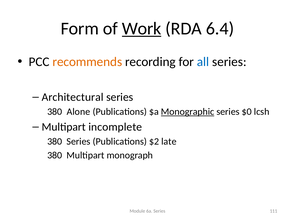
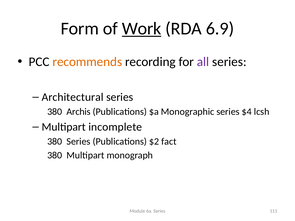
6.4: 6.4 -> 6.9 (220, 29)
all colour: blue -> purple (203, 62)
Alone: Alone -> Archis (79, 112)
Monographic underline: present -> none (188, 112)
$0: $0 -> $4 (247, 112)
late: late -> fact (169, 142)
